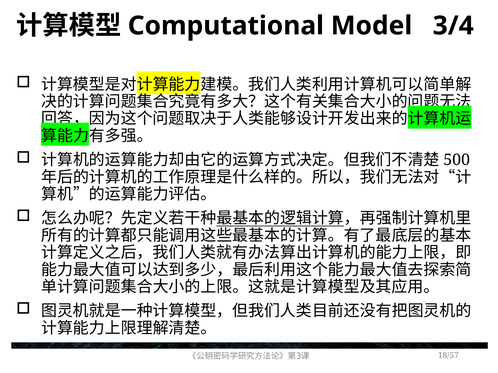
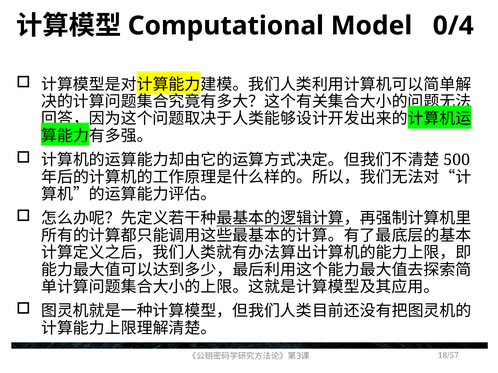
3/4: 3/4 -> 0/4 (453, 26)
